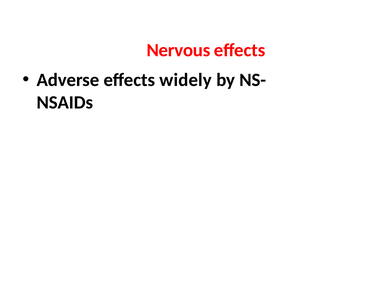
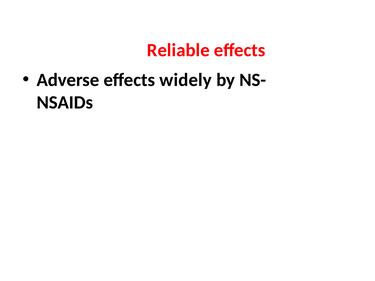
Nervous: Nervous -> Reliable (178, 50)
